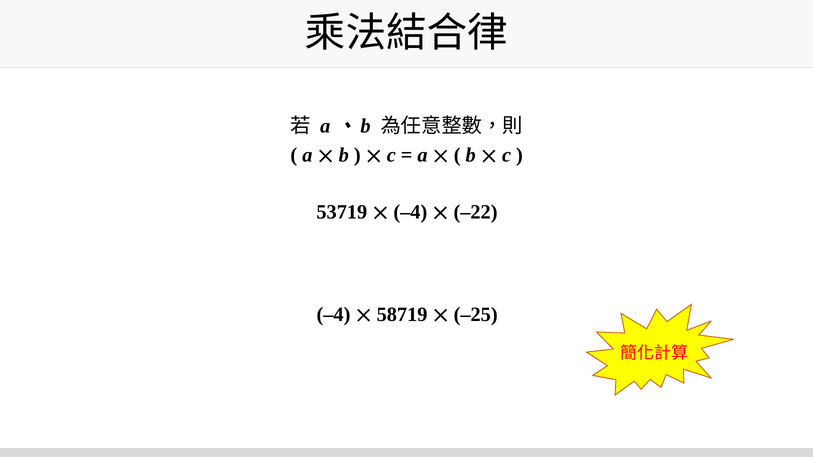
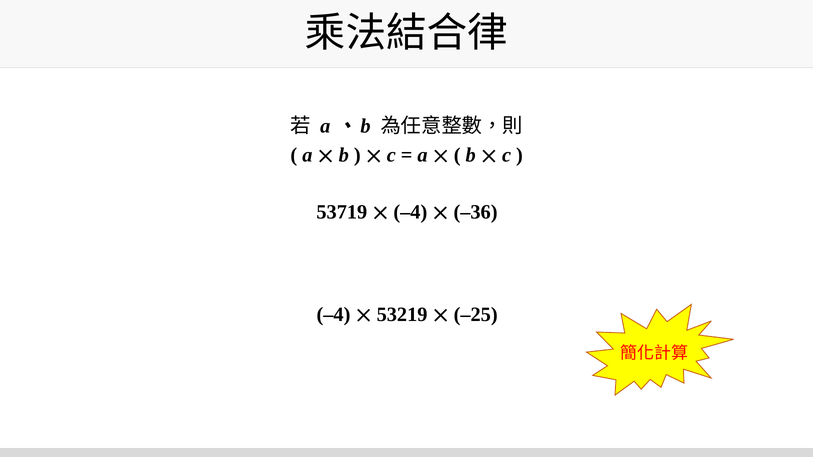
–22: –22 -> –36 (476, 212)
58719: 58719 -> 53219 (402, 315)
